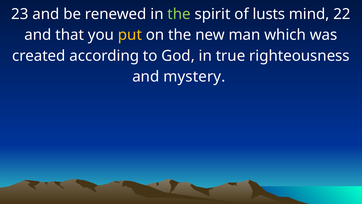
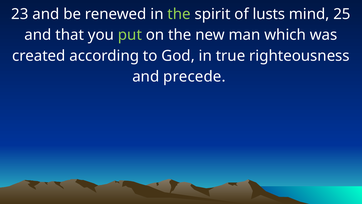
22: 22 -> 25 (342, 14)
put colour: yellow -> light green (130, 35)
mystery: mystery -> precede (194, 77)
